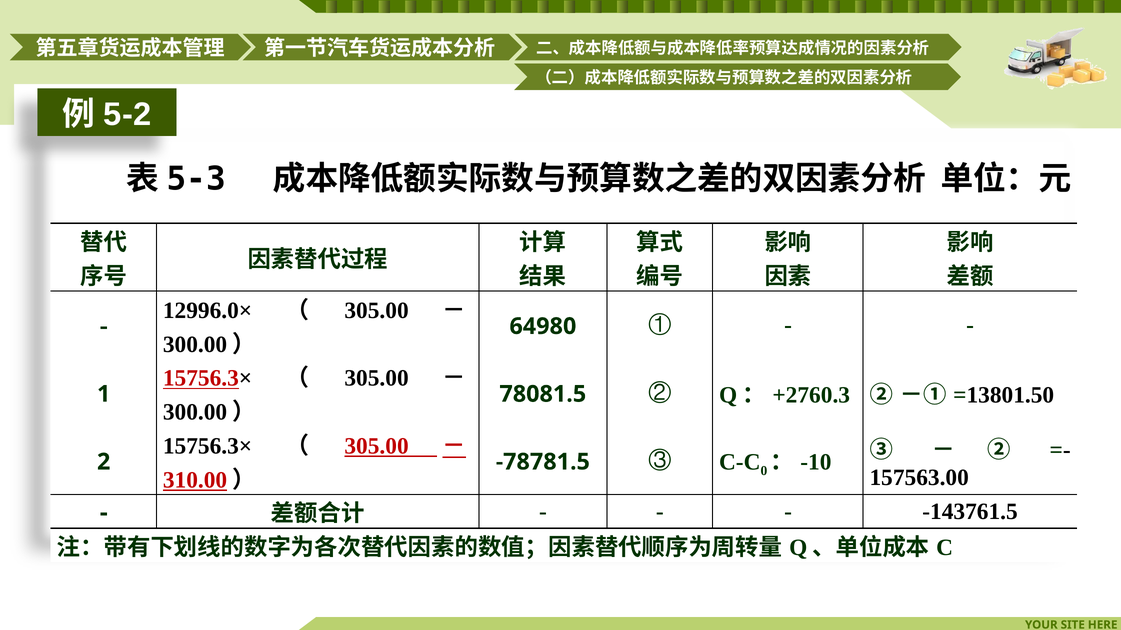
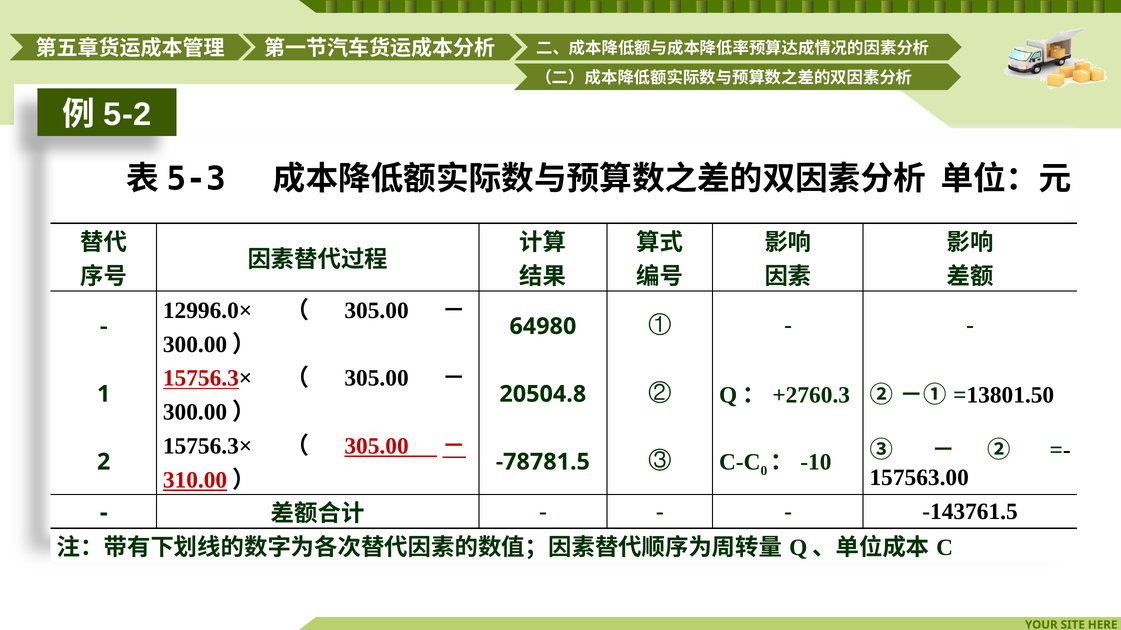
78081.5: 78081.5 -> 20504.8 (543, 394)
